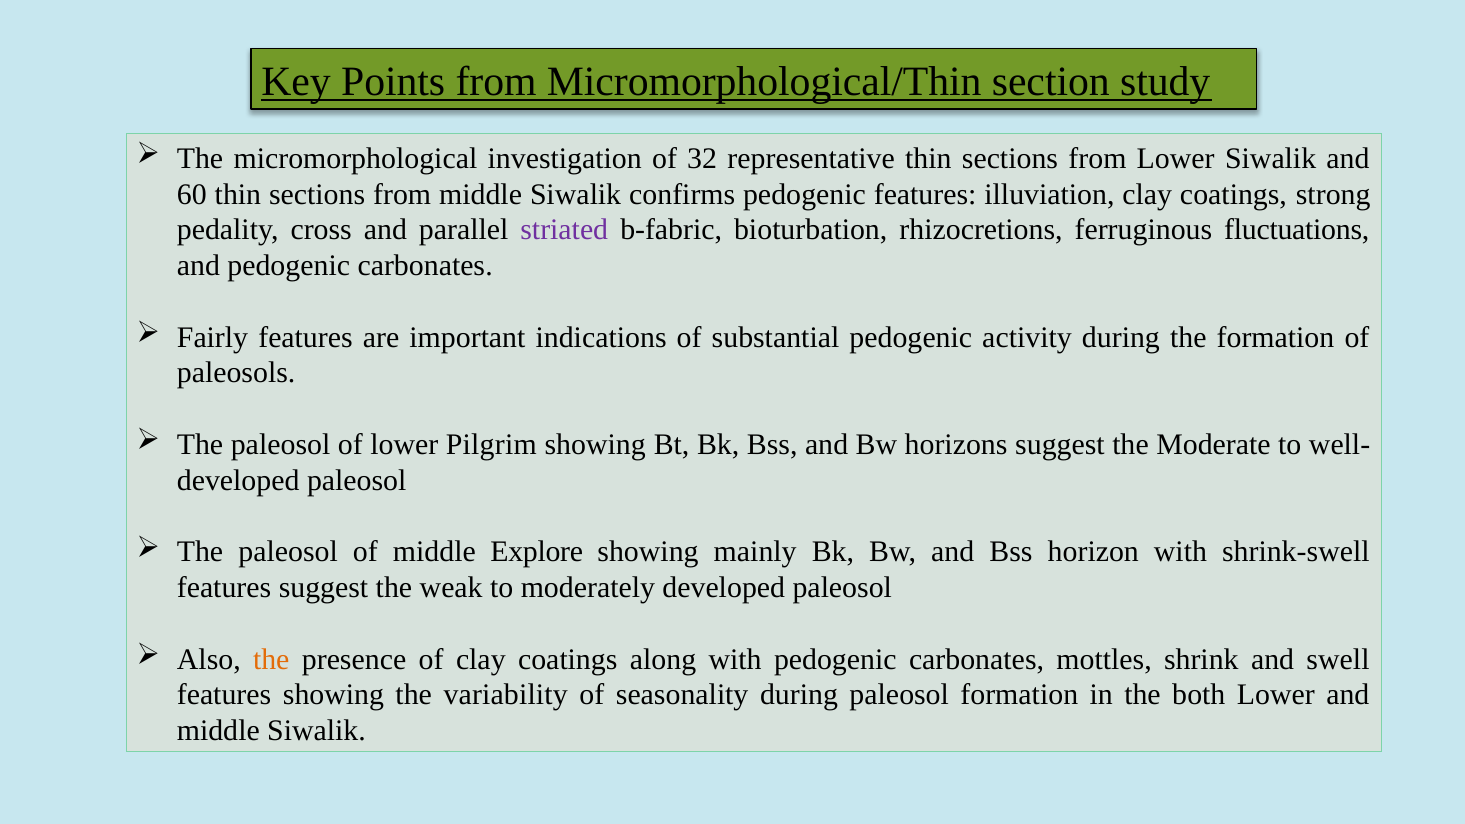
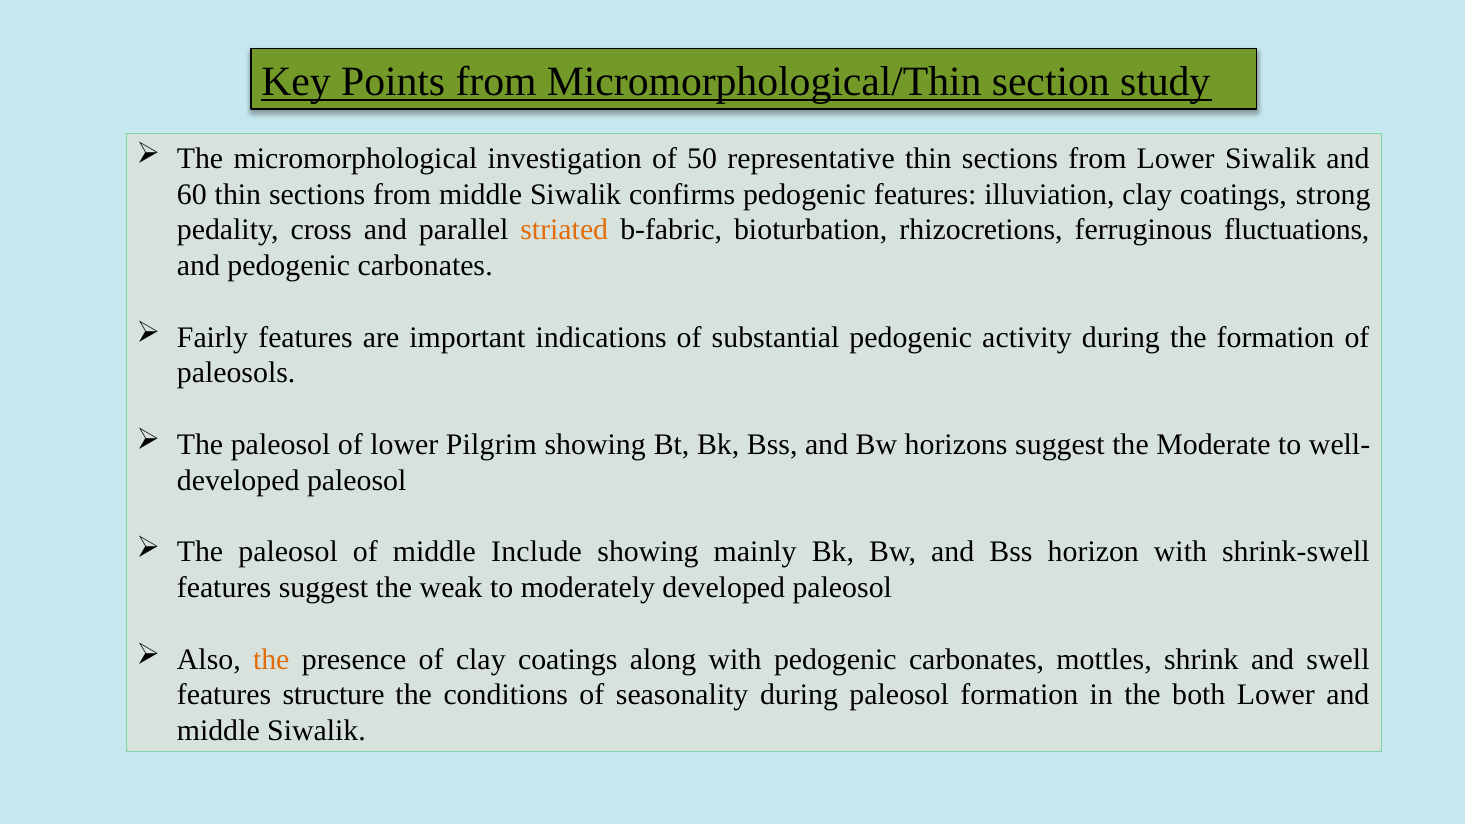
32: 32 -> 50 (702, 158)
striated colour: purple -> orange (564, 230)
Explore: Explore -> Include (536, 552)
features showing: showing -> structure (334, 695)
variability: variability -> conditions (506, 695)
